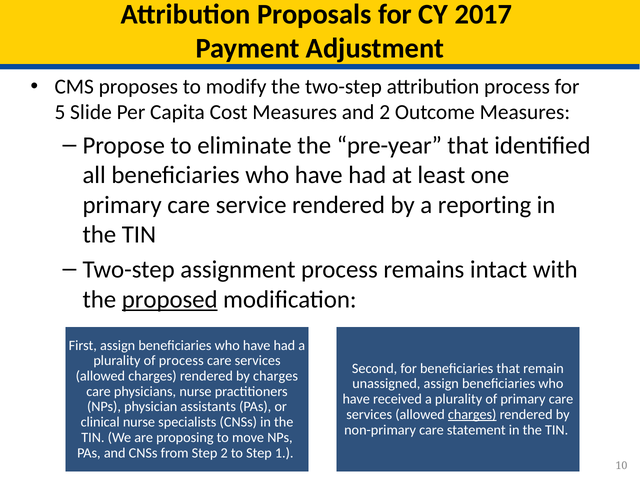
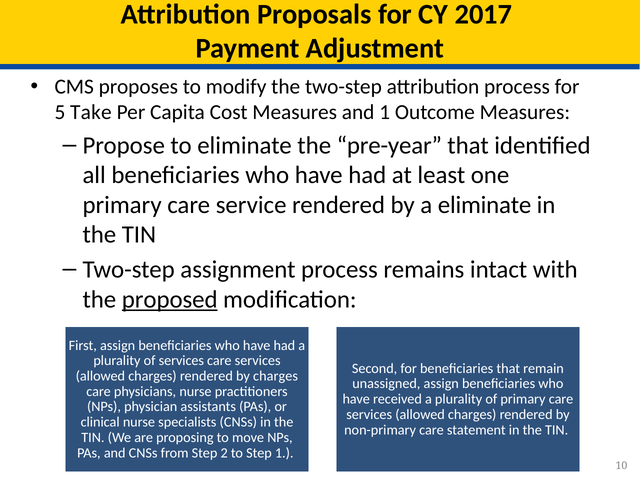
Slide: Slide -> Take (91, 112)
and 2: 2 -> 1 (385, 112)
a reporting: reporting -> eliminate (485, 205)
of process: process -> services (181, 361)
charges underline: present -> none (472, 414)
